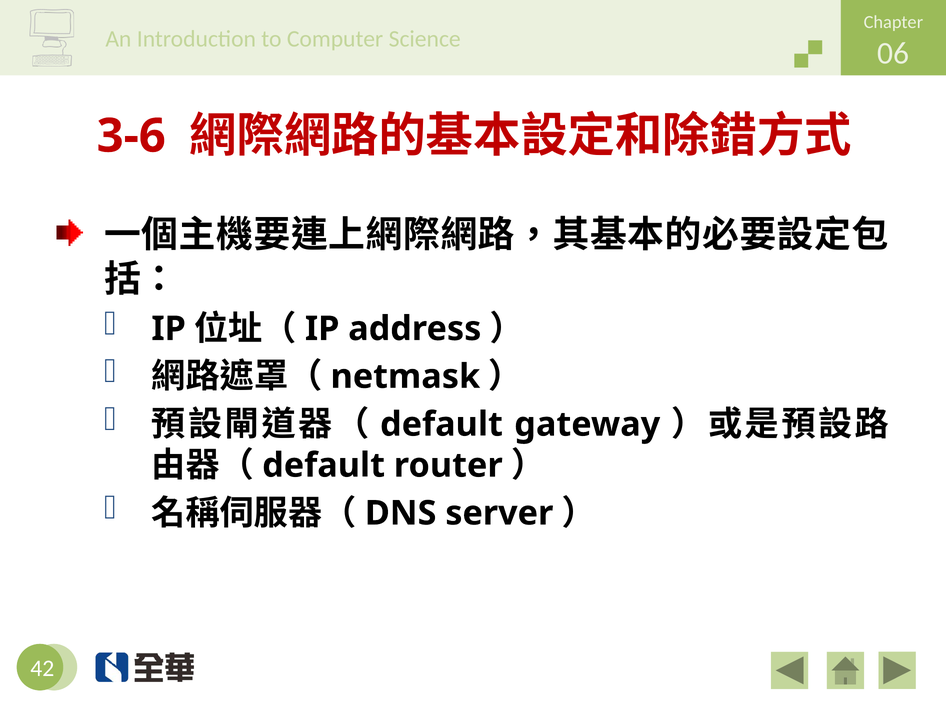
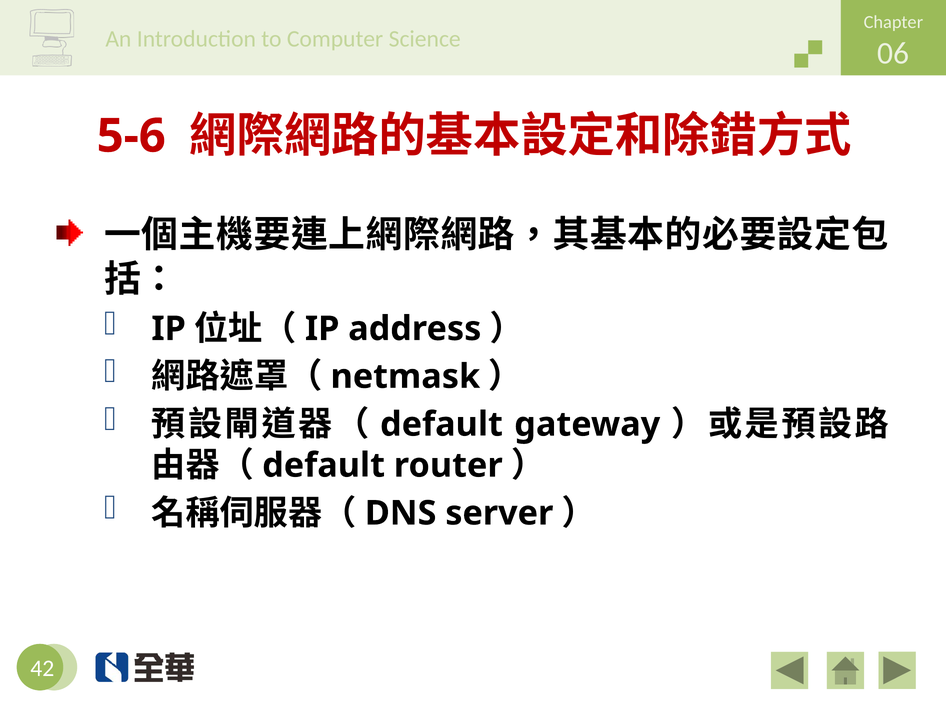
3-6: 3-6 -> 5-6 (131, 136)
